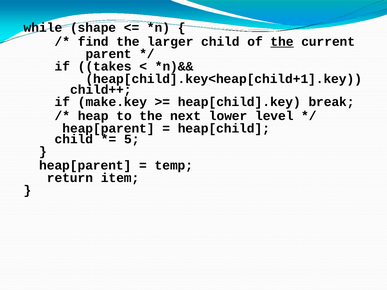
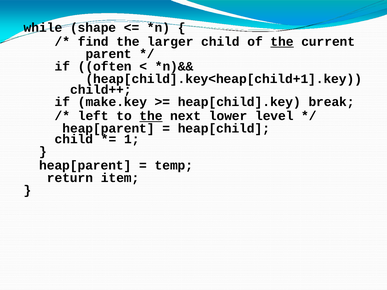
takes: takes -> often (105, 66)
heap: heap -> left (93, 116)
the underline: none -> present (151, 116)
5: 5 -> 1 (132, 139)
